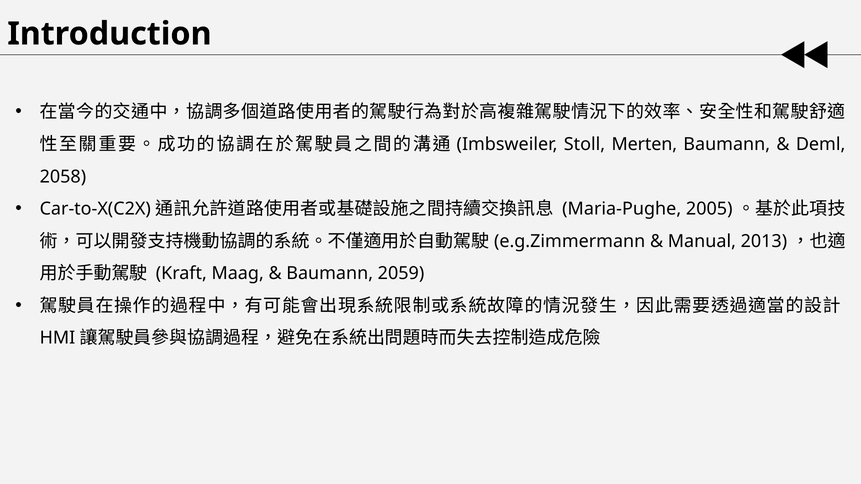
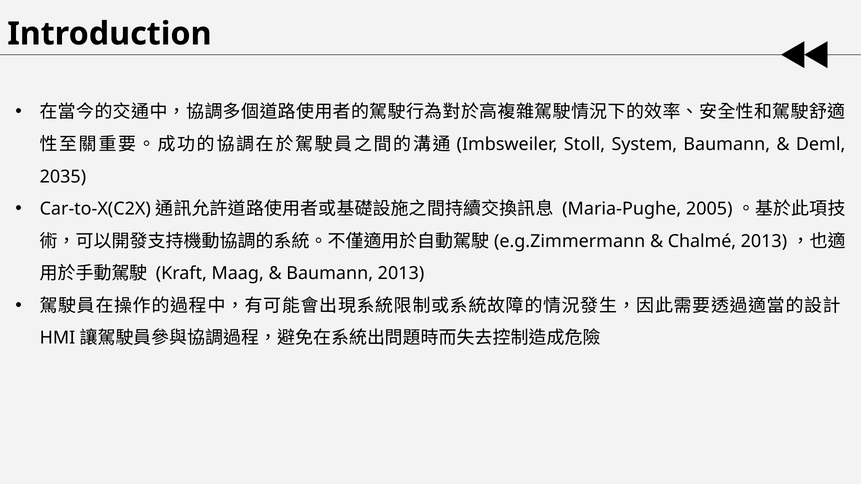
Merten: Merten -> System (644, 144)
2058: 2058 -> 2035 (63, 177)
Manual: Manual -> Chalmé (702, 241)
Baumann 2059: 2059 -> 2013 (401, 274)
